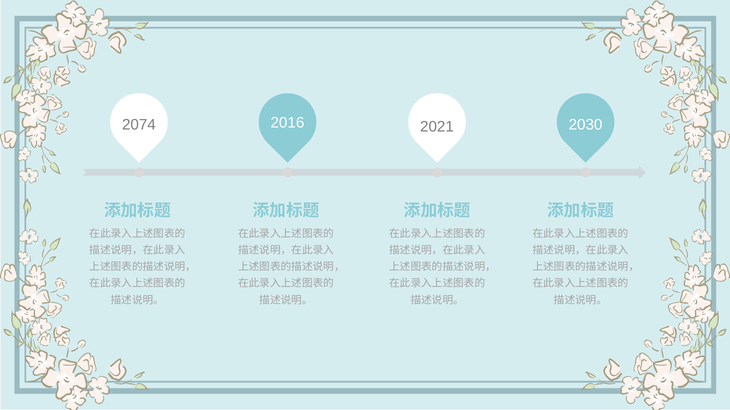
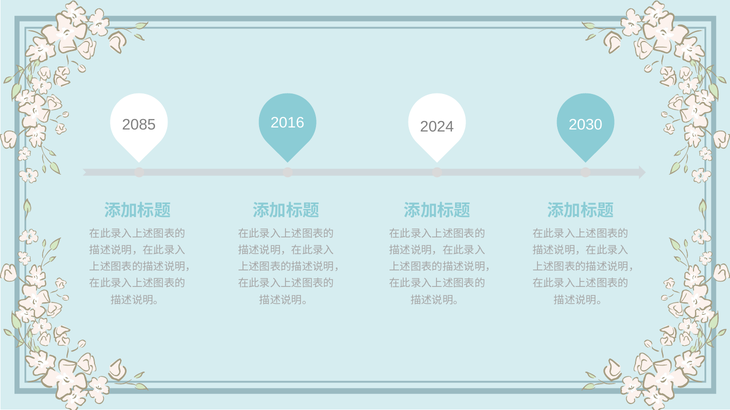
2074: 2074 -> 2085 (139, 125)
2021: 2021 -> 2024 (437, 127)
